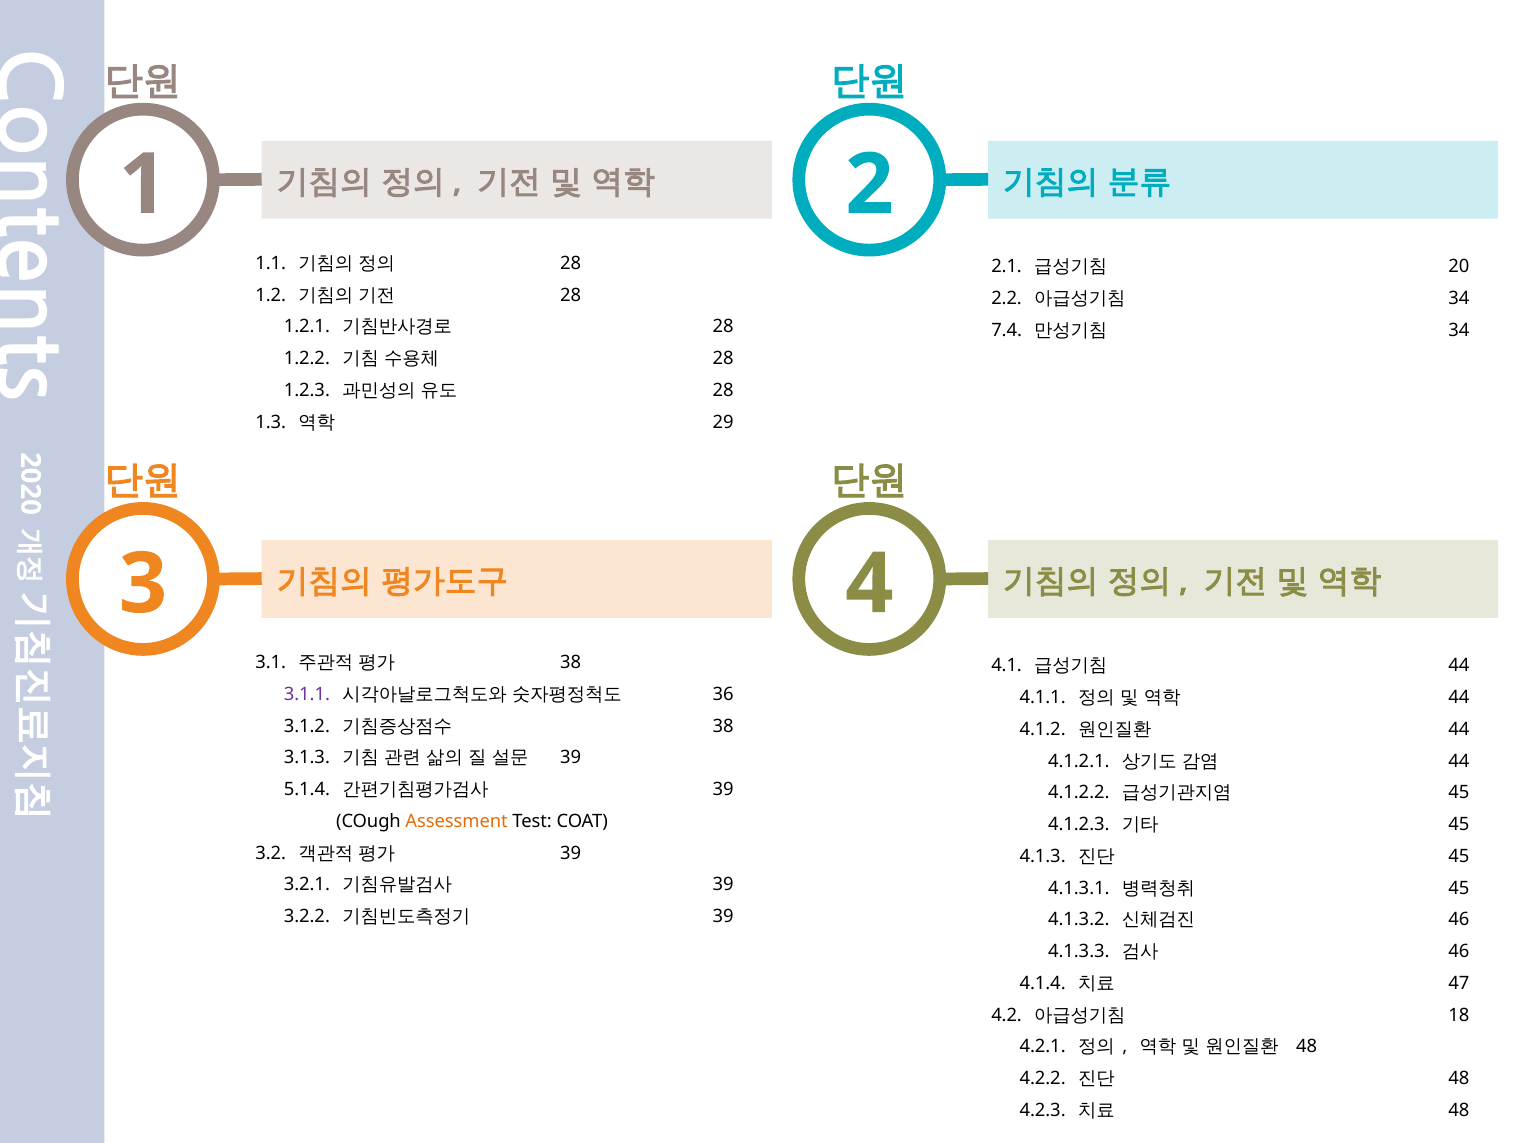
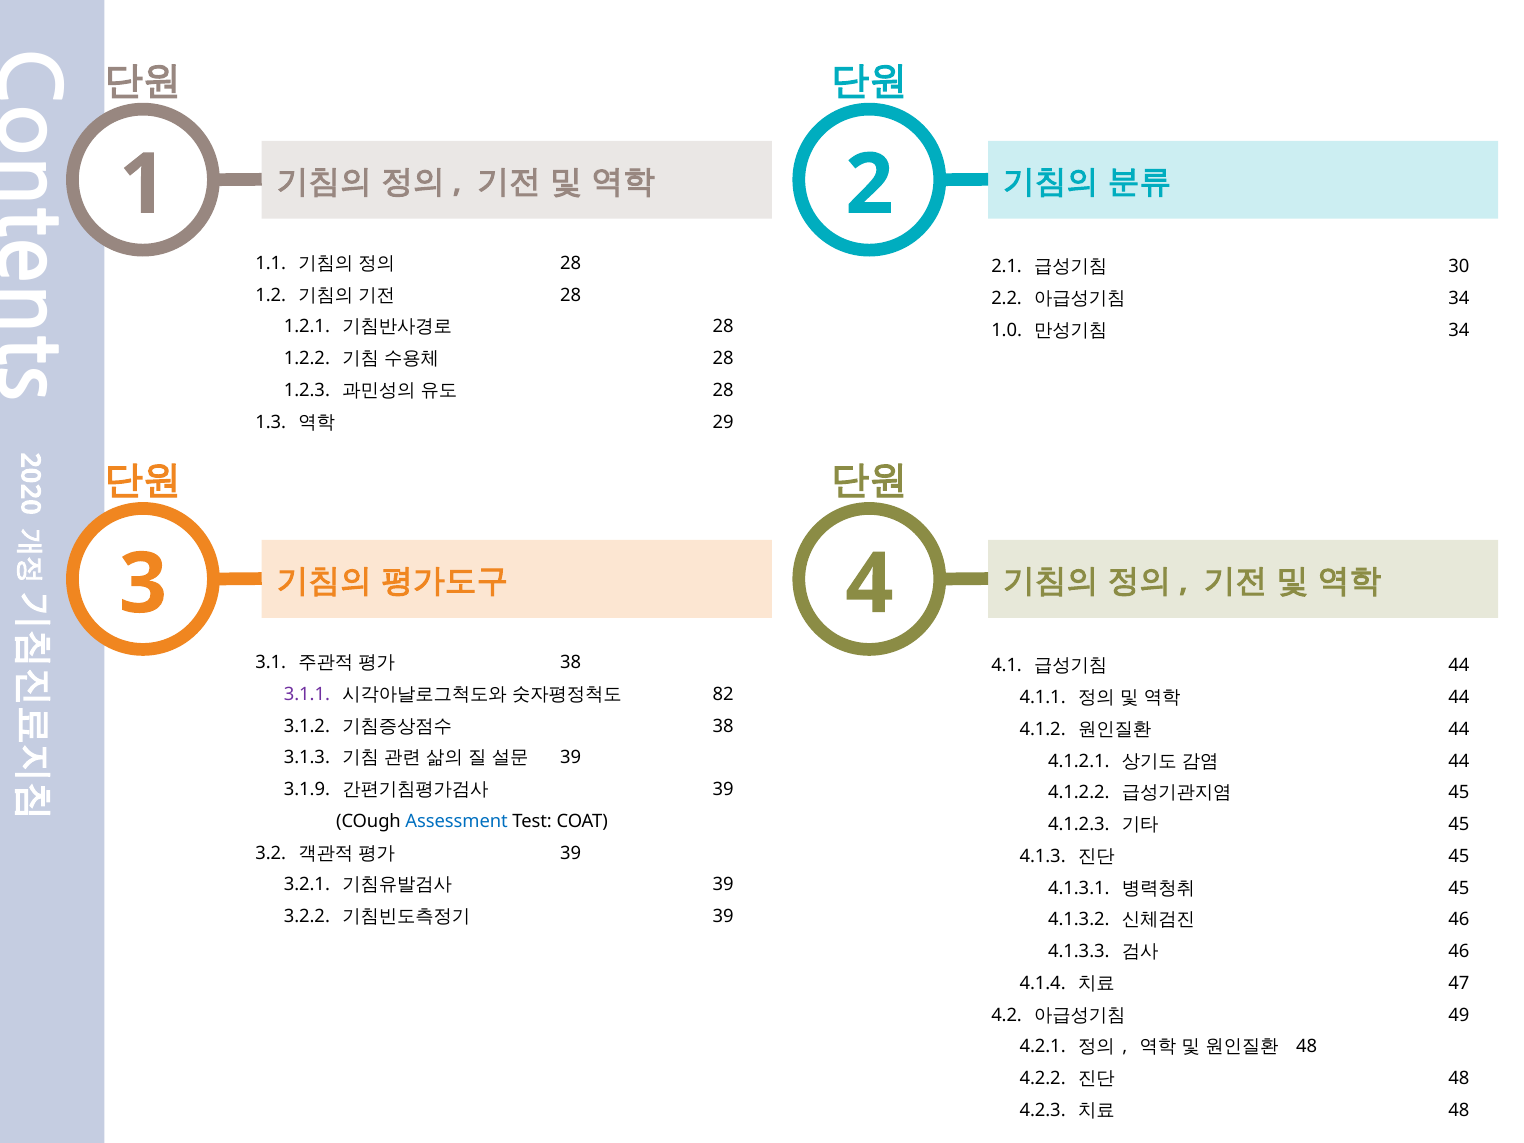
20: 20 -> 30 (1459, 267)
7.4: 7.4 -> 1.0 (1007, 330)
36: 36 -> 82 (723, 694)
5.1.4: 5.1.4 -> 3.1.9 (307, 790)
Assessment colour: orange -> blue (457, 821)
18: 18 -> 49 (1459, 1015)
